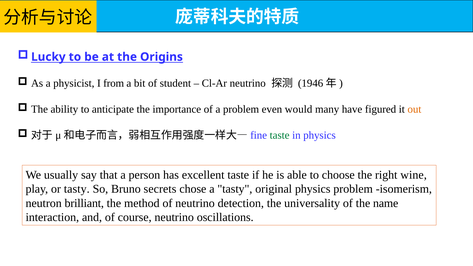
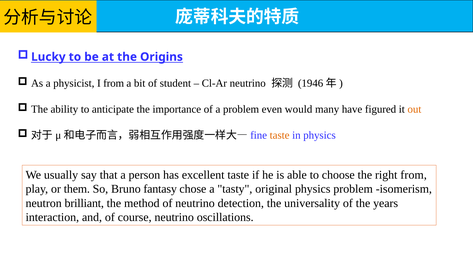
taste colour: green -> orange (280, 135)
right wine: wine -> from (414, 175)
or tasty: tasty -> them (77, 189)
secrets: secrets -> fantasy (160, 189)
name: name -> years (386, 203)
